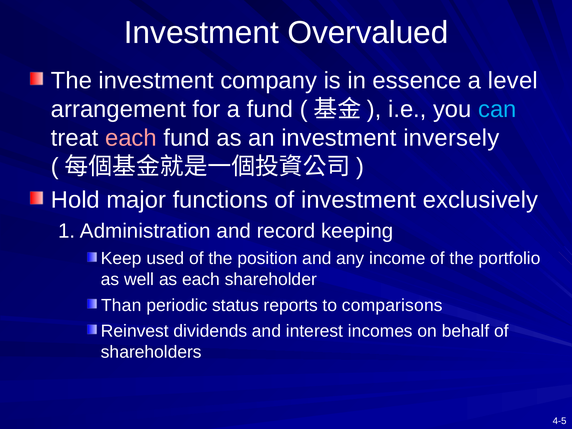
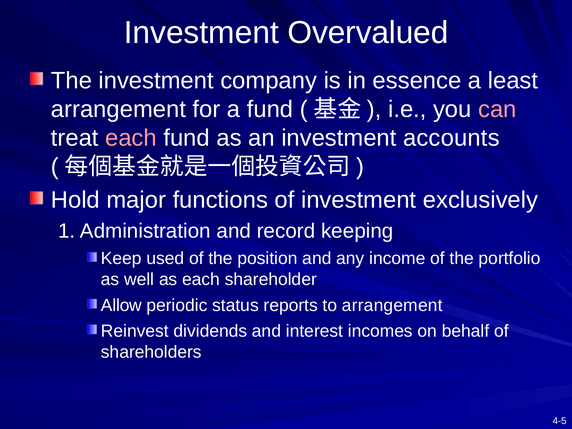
level: level -> least (513, 81)
can colour: light blue -> pink (497, 109)
inversely: inversely -> accounts (451, 138)
Than: Than -> Allow (121, 305)
to comparisons: comparisons -> arrangement (392, 305)
